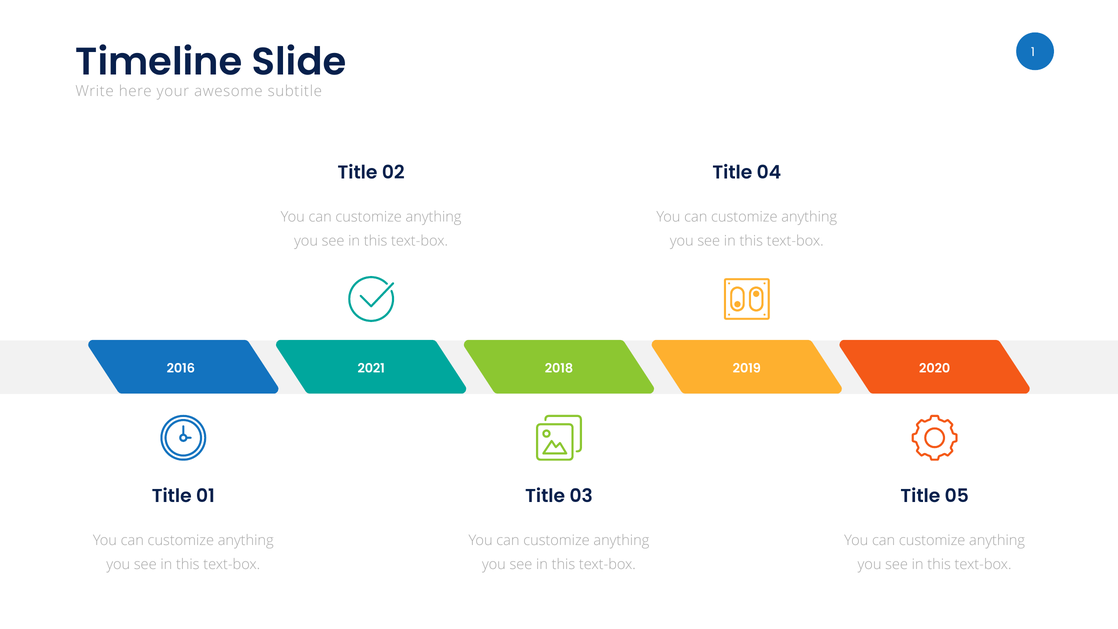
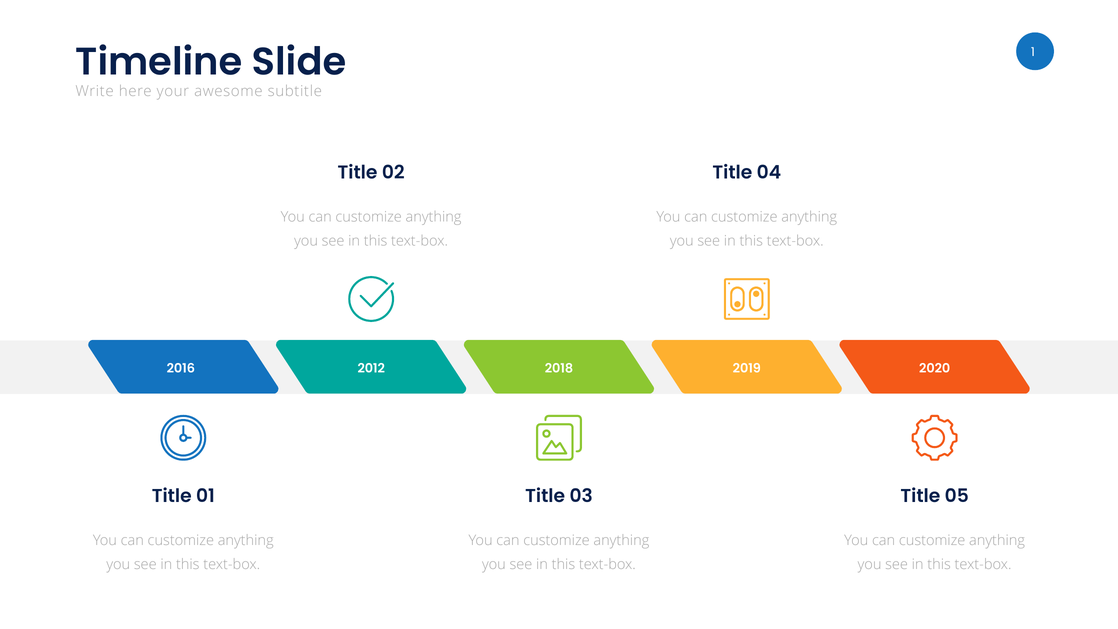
2021: 2021 -> 2012 (371, 368)
